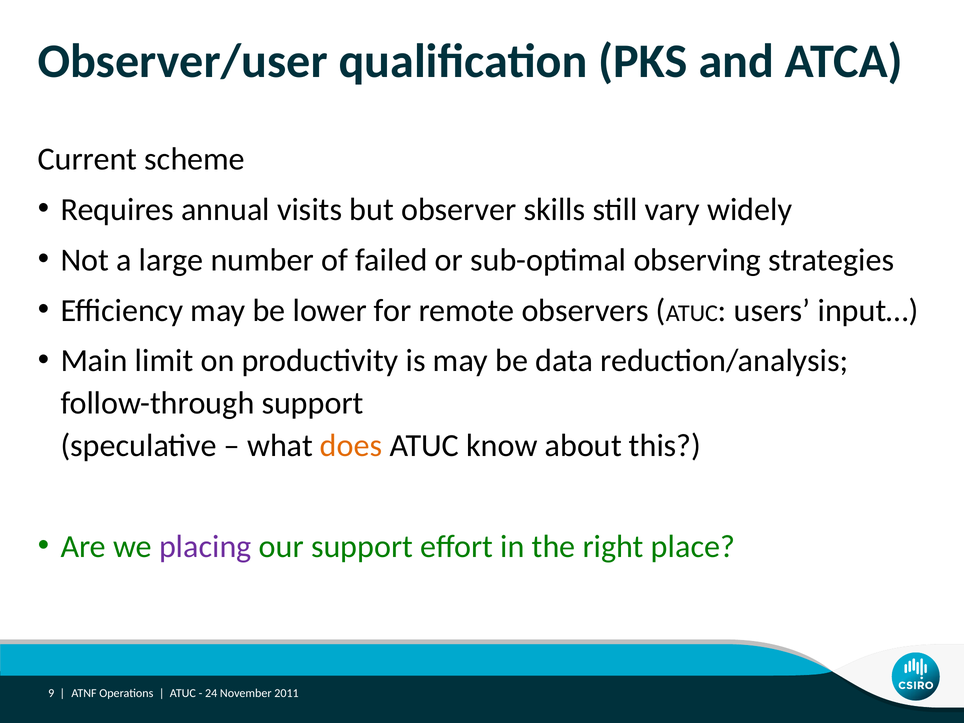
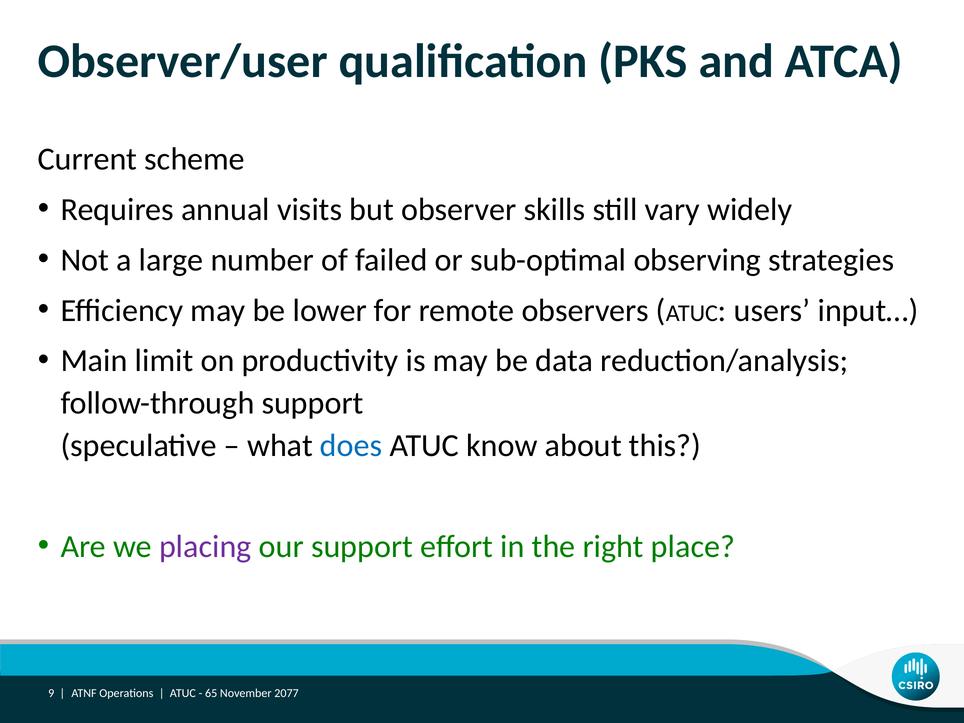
does colour: orange -> blue (351, 446)
24: 24 -> 65 (211, 693)
2011: 2011 -> 2077 (287, 693)
